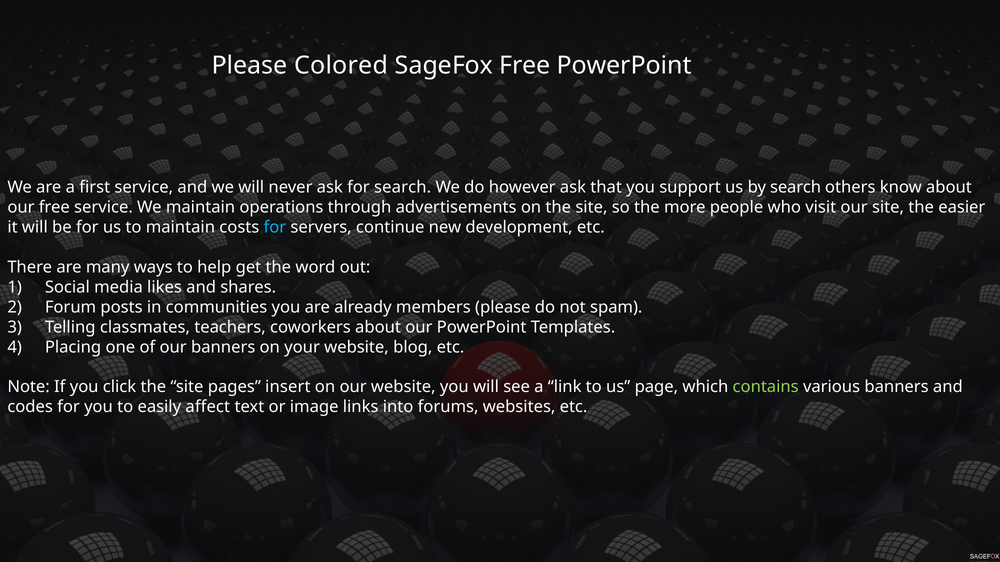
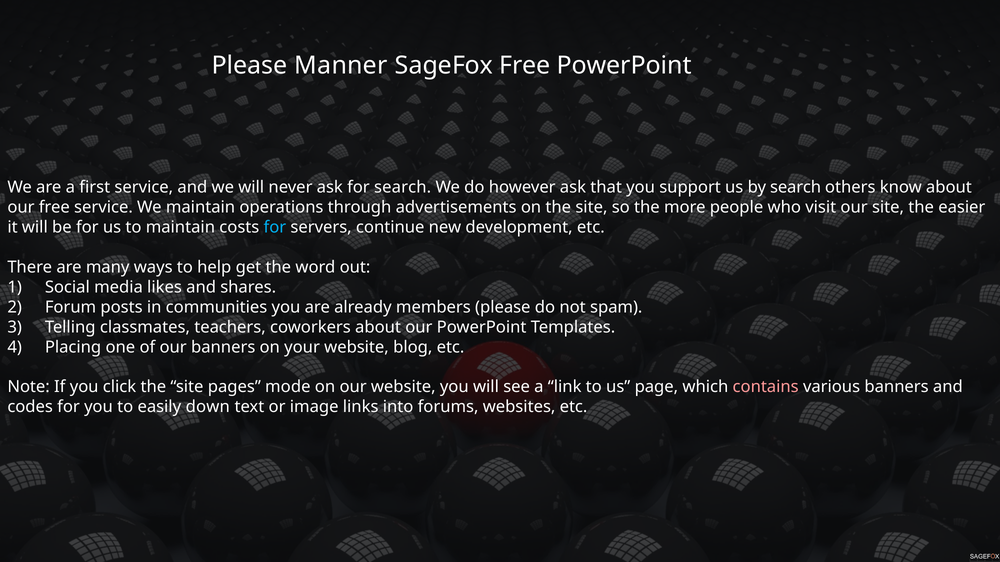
Colored: Colored -> Manner (341, 66)
insert: insert -> mode (288, 387)
contains colour: light green -> pink (766, 387)
affect: affect -> down (208, 407)
